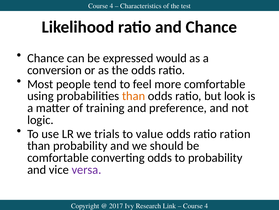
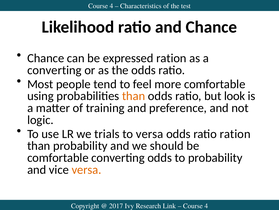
expressed would: would -> ration (171, 58)
conversion: conversion -> converting (54, 70)
to value: value -> versa (150, 133)
versa colour: purple -> orange (86, 169)
